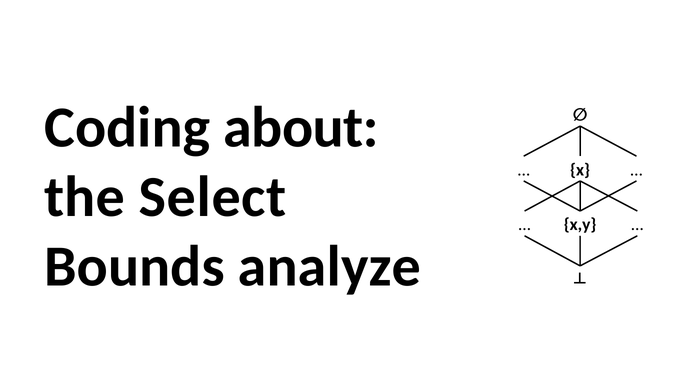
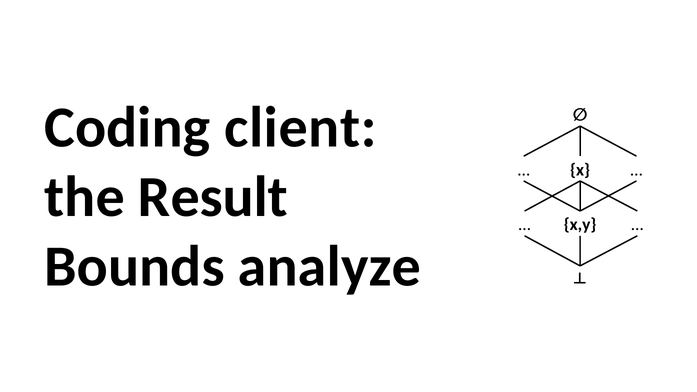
about: about -> client (300, 127)
Select: Select -> Result (213, 197)
